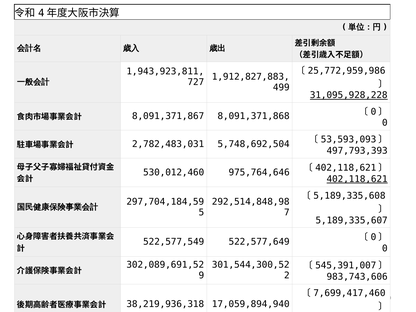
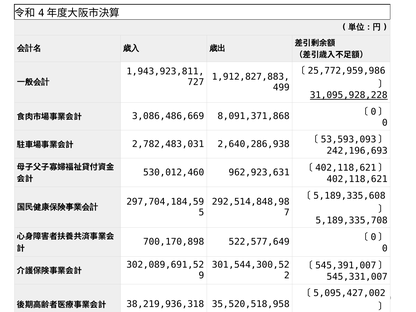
8,091,371,867: 8,091,371,867 -> 3,086,486,669 (168, 116)
5,748,692,504: 5,748,692,504 -> 2,640,286,938 (254, 144)
497,793,393: 497,793,393 -> 242,196,693 (357, 151)
975,764,646: 975,764,646 -> 962,923,631 (259, 172)
402,118,621 underline: present -> none (357, 179)
5,189,335,607: 5,189,335,607 -> 5,189,335,708 (352, 220)
522,577,549: 522,577,549 -> 700,170,898 (174, 242)
983,743,606: 983,743,606 -> 545,331,007 (357, 277)
7,699,417,460: 7,699,417,460 -> 5,095,427,002 (349, 293)
17,059,894,940: 17,059,894,940 -> 35,520,518,958 (251, 304)
